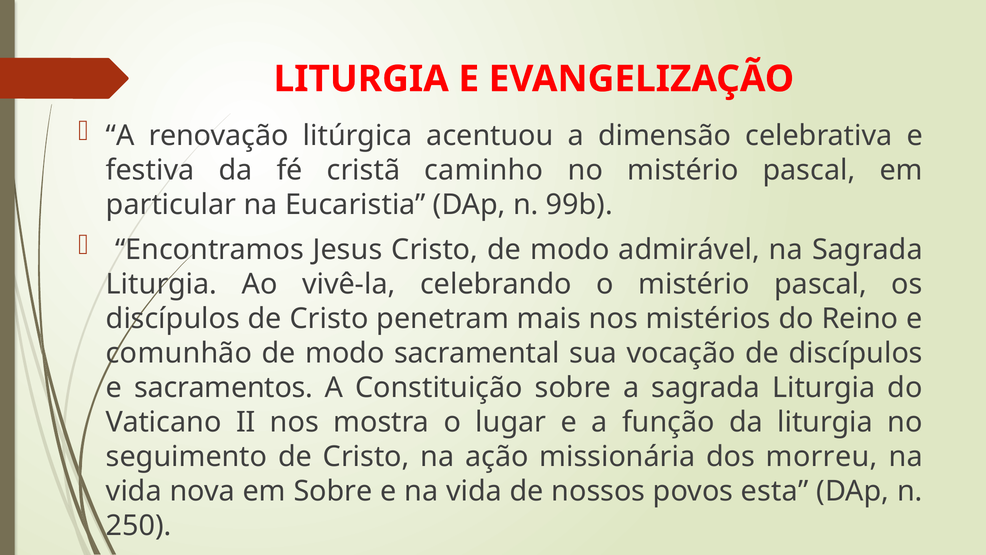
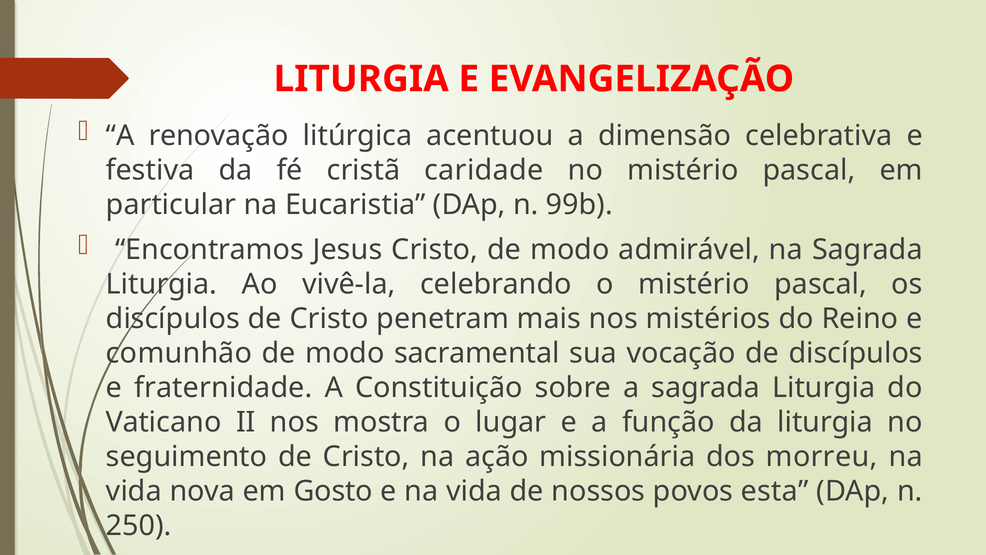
caminho: caminho -> caridade (484, 170)
sacramentos: sacramentos -> fraternidade (223, 387)
em Sobre: Sobre -> Gosto (333, 491)
